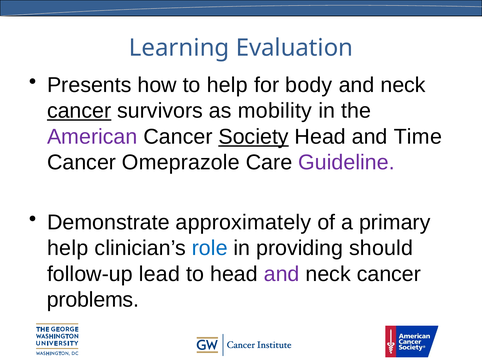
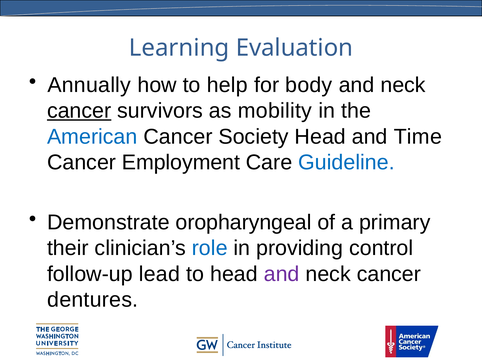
Presents: Presents -> Annually (89, 85)
American colour: purple -> blue (92, 136)
Society underline: present -> none (254, 136)
Omeprazole: Omeprazole -> Employment (181, 162)
Guideline colour: purple -> blue (346, 162)
approximately: approximately -> oropharyngeal (244, 222)
help: help -> their (68, 248)
should: should -> control (381, 248)
problems: problems -> dentures (93, 299)
